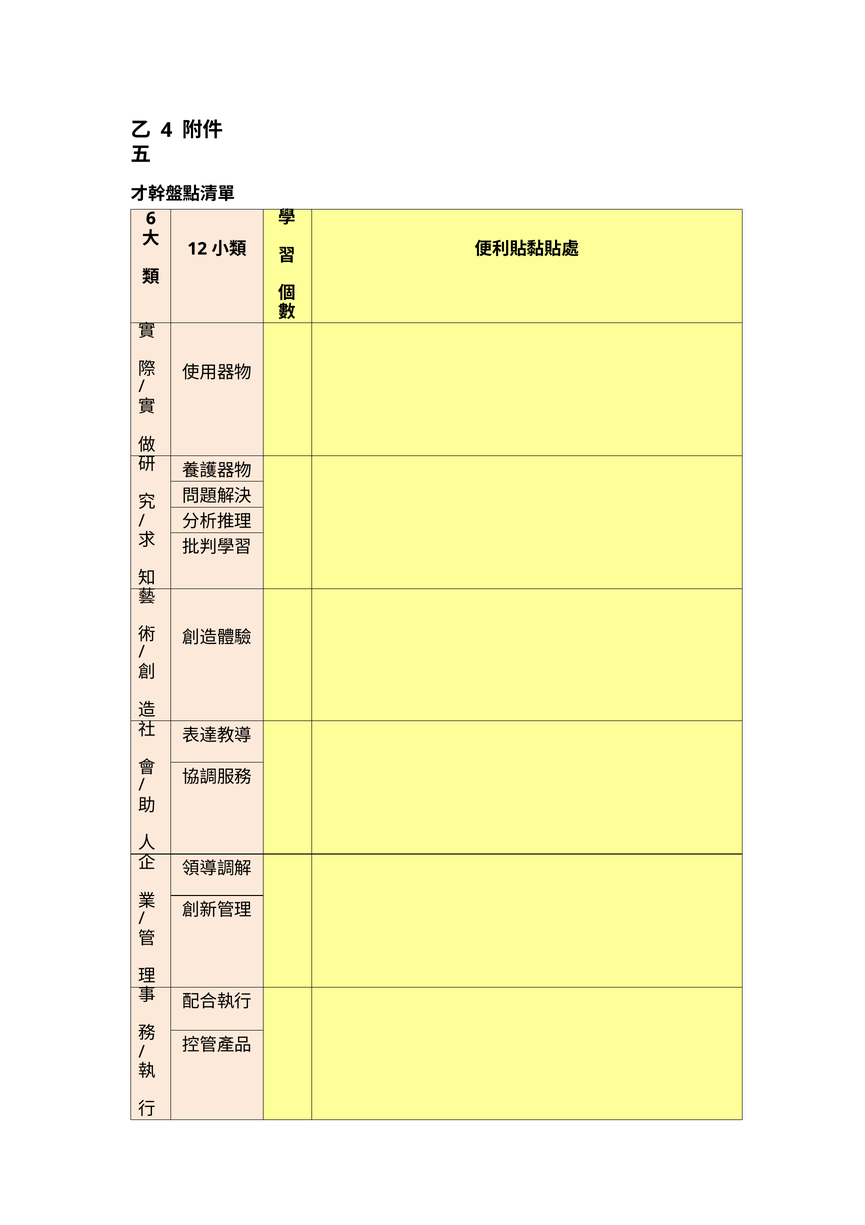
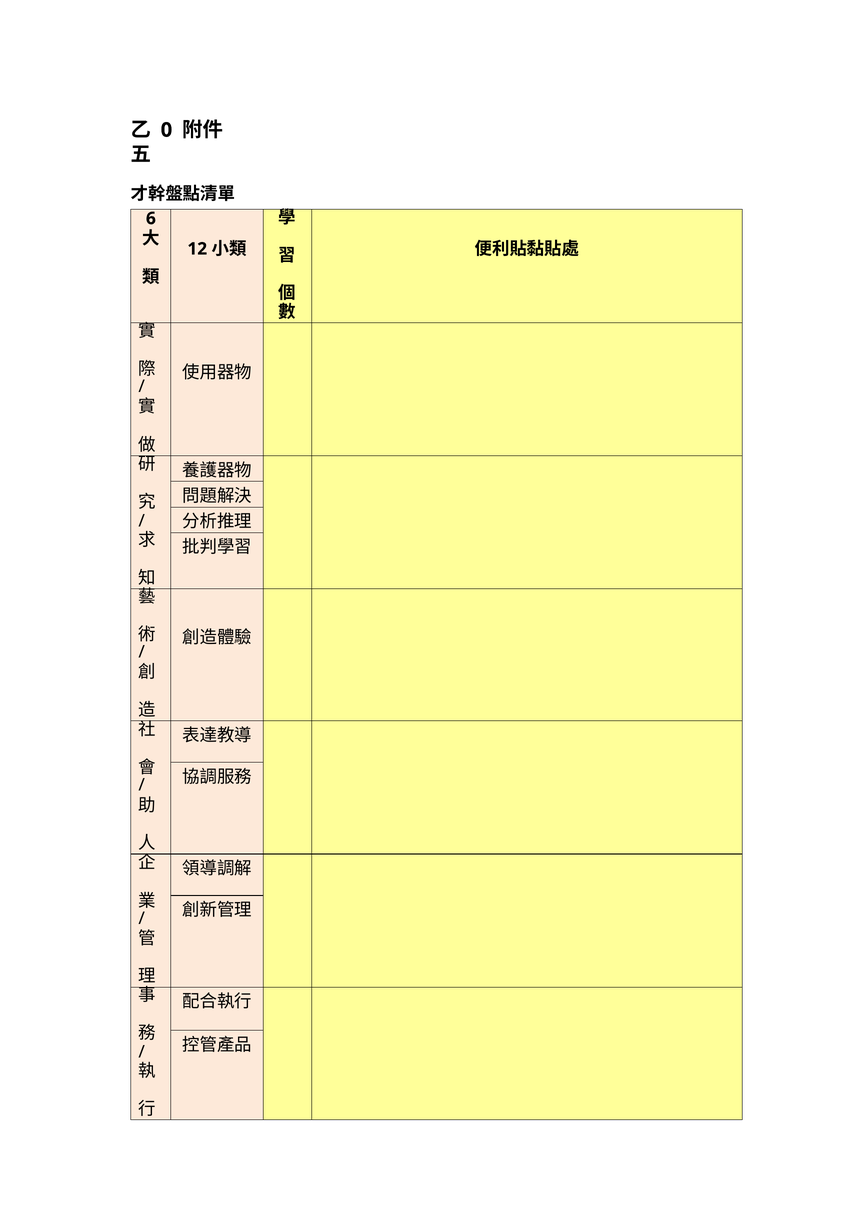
4: 4 -> 0 (166, 130)
